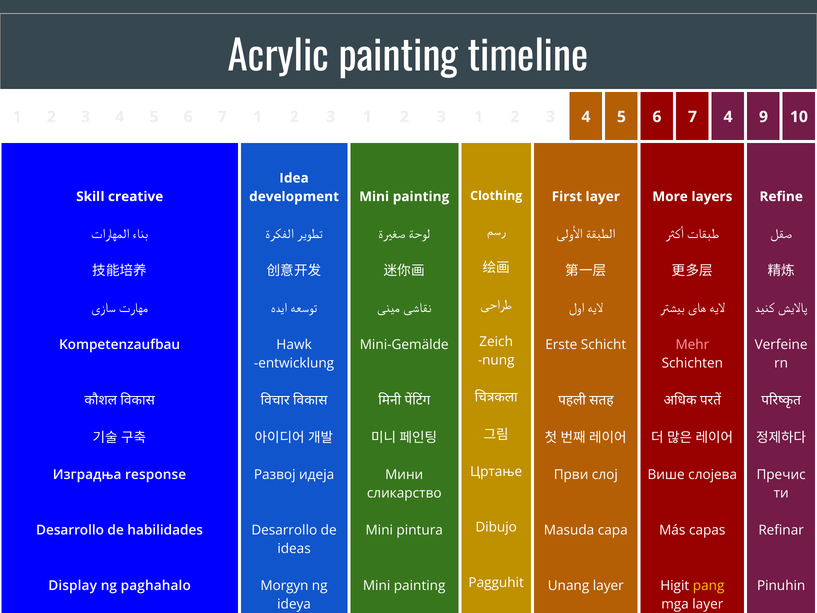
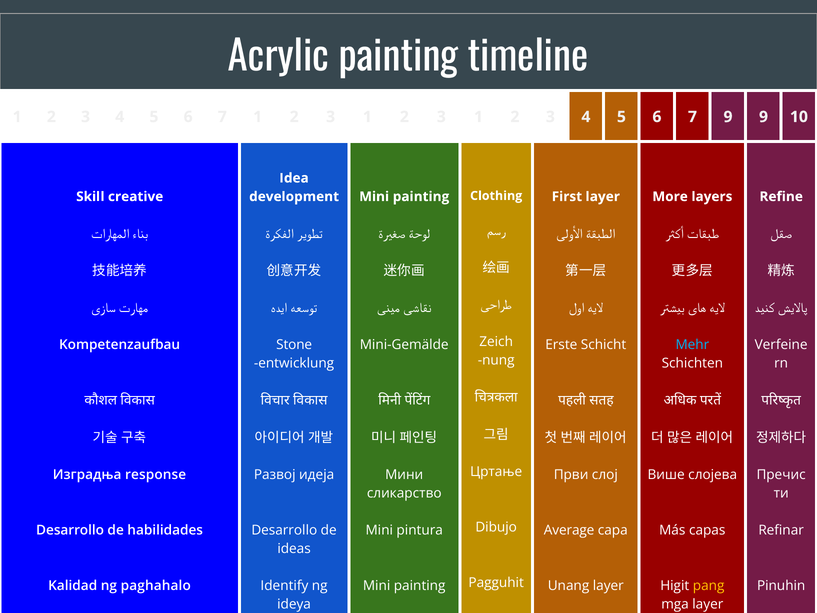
7 4: 4 -> 9 (728, 117)
Hawk: Hawk -> Stone (294, 345)
Mehr colour: pink -> light blue (692, 345)
Masuda: Masuda -> Average (569, 530)
Display: Display -> Kalidad (73, 586)
Morgyn: Morgyn -> Identify (284, 586)
